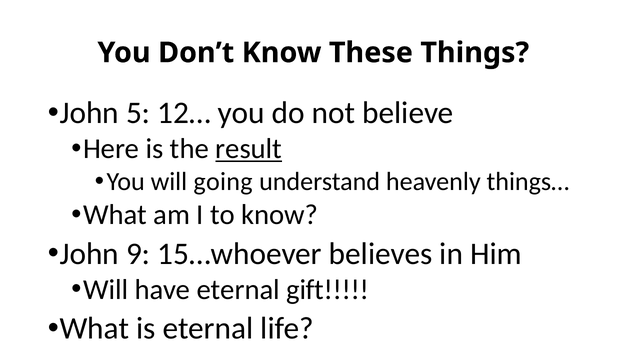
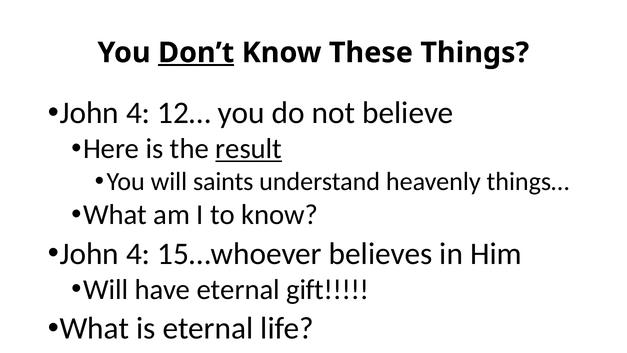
Don’t underline: none -> present (196, 53)
5: 5 -> 4 (138, 113)
going: going -> saints (223, 182)
9: 9 -> 4 (138, 254)
